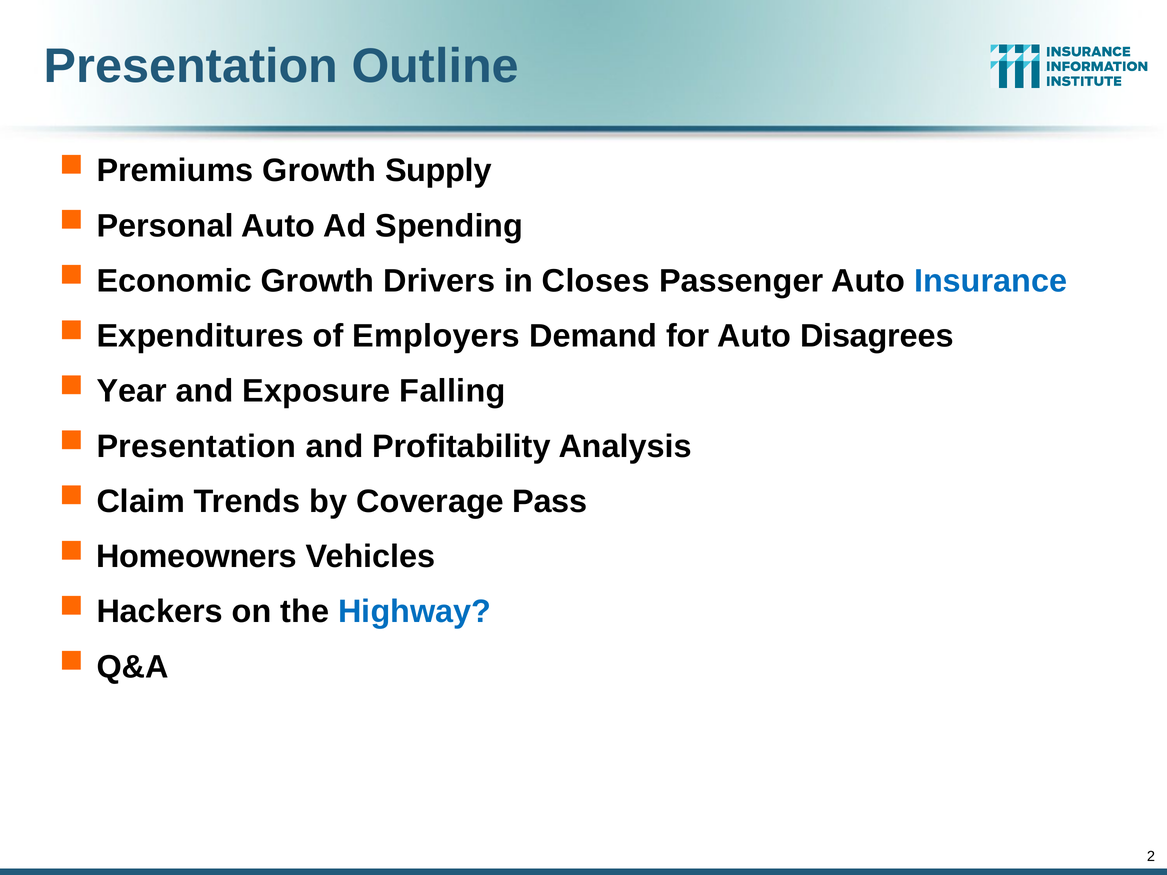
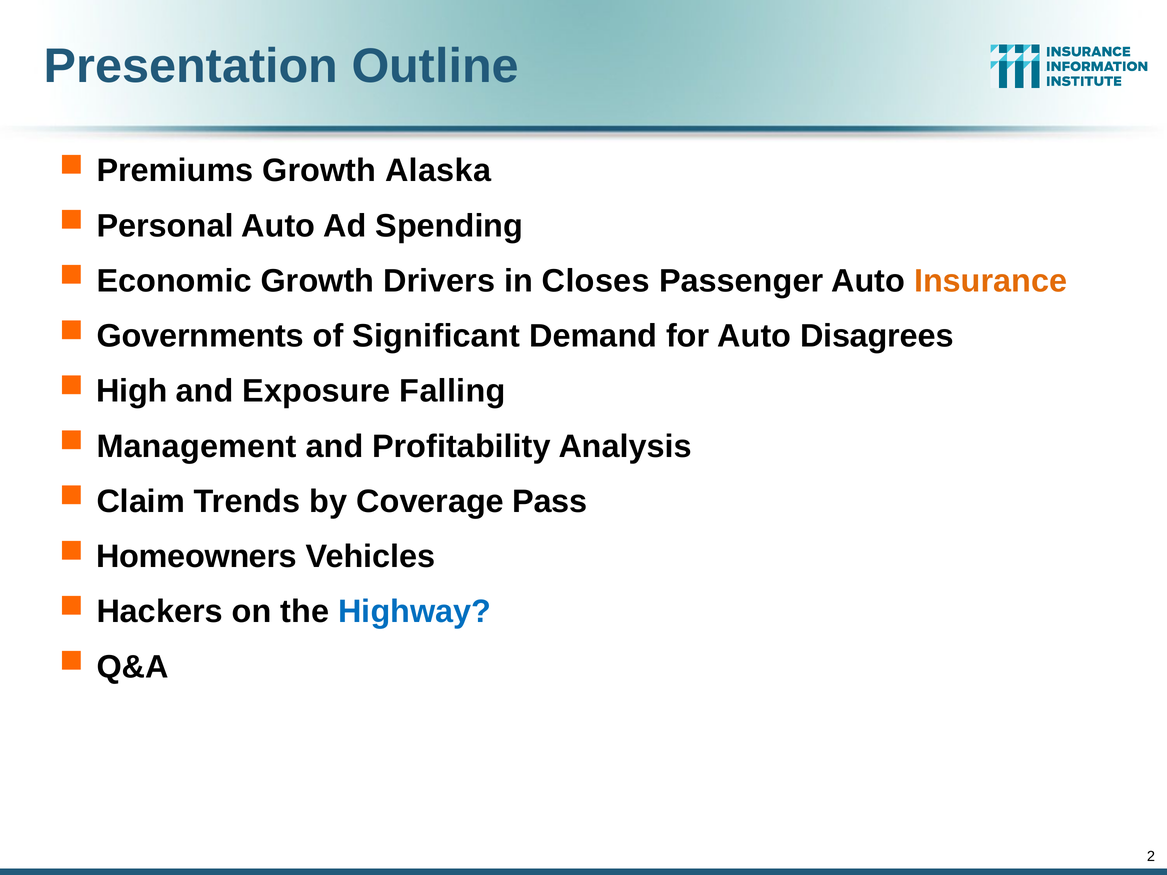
Supply: Supply -> Alaska (438, 171)
Insurance colour: blue -> orange (991, 281)
Expenditures: Expenditures -> Governments (200, 336)
Employers: Employers -> Significant (436, 336)
Year: Year -> High (132, 391)
Presentation: Presentation -> Management (196, 446)
